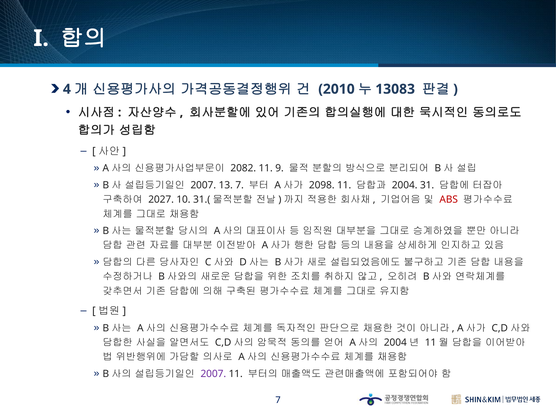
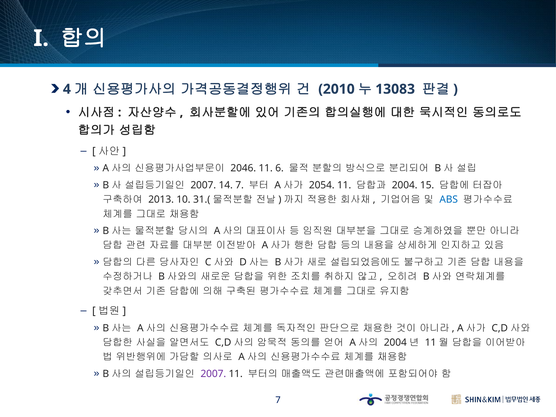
2082: 2082 -> 2046 (243, 168)
9: 9 -> 6 (280, 168)
13: 13 -> 14 (226, 185)
2098: 2098 -> 2054 (322, 185)
31: 31 -> 15 (427, 185)
2027: 2027 -> 2013 (161, 200)
ABS colour: red -> blue (449, 200)
